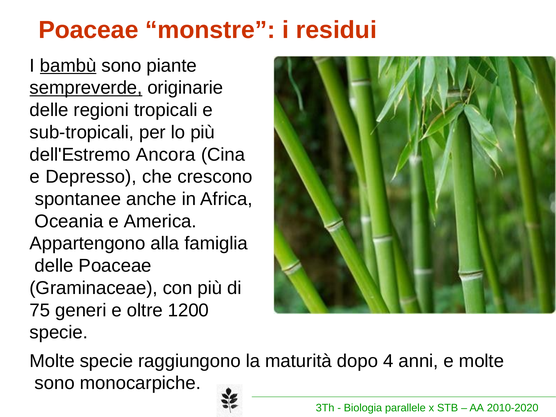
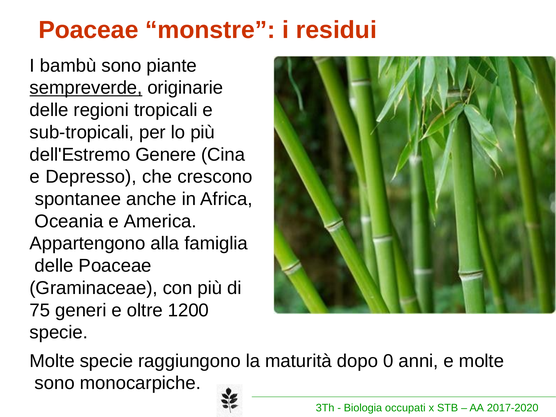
bambù underline: present -> none (68, 66)
Ancora: Ancora -> Genere (166, 155)
4: 4 -> 0 (388, 361)
parallele: parallele -> occupati (405, 408)
2010-2020: 2010-2020 -> 2017-2020 (513, 408)
